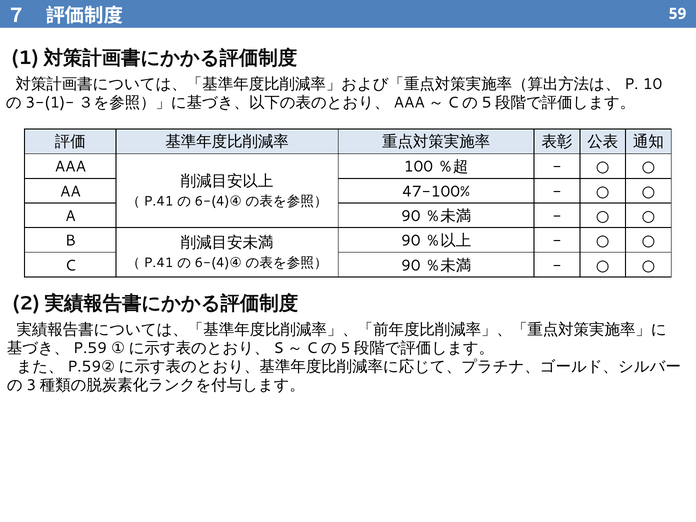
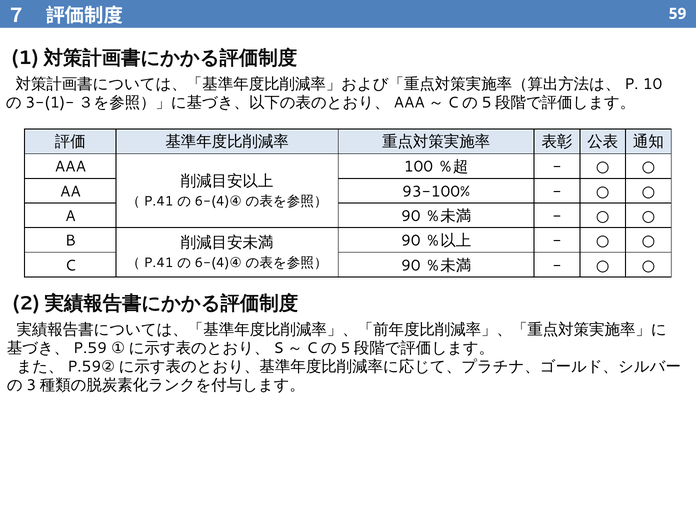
47-100%: 47-100% -> 93-100% (436, 192)
